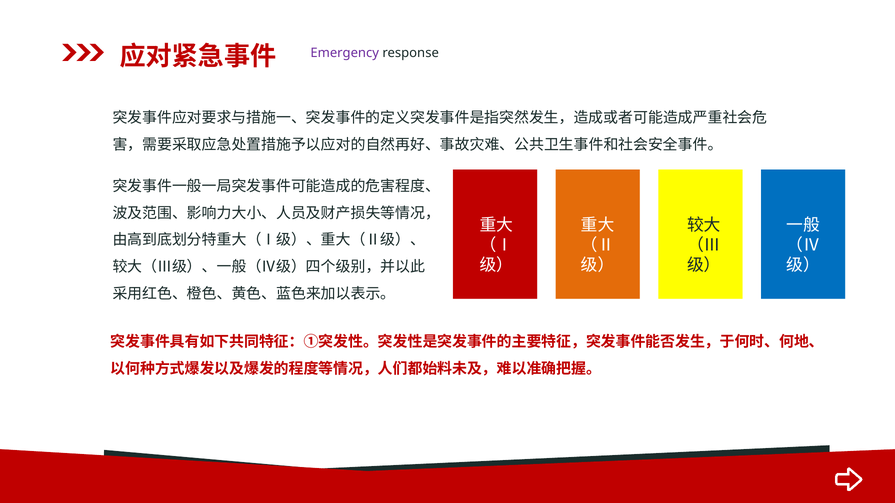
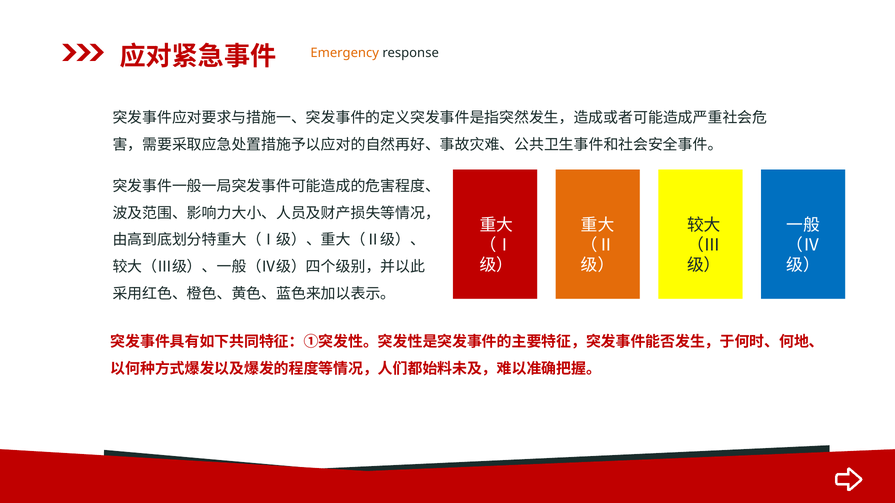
Emergency colour: purple -> orange (345, 53)
